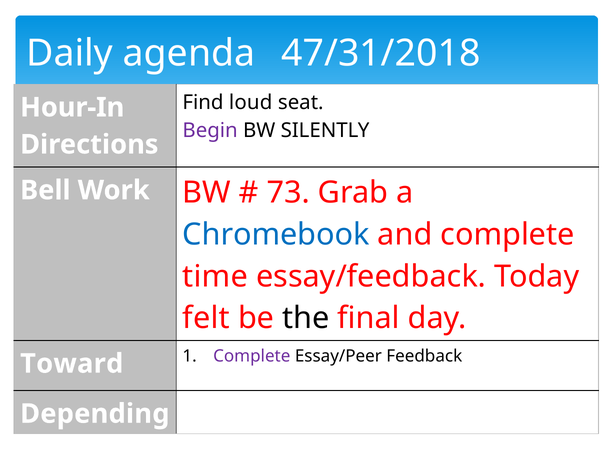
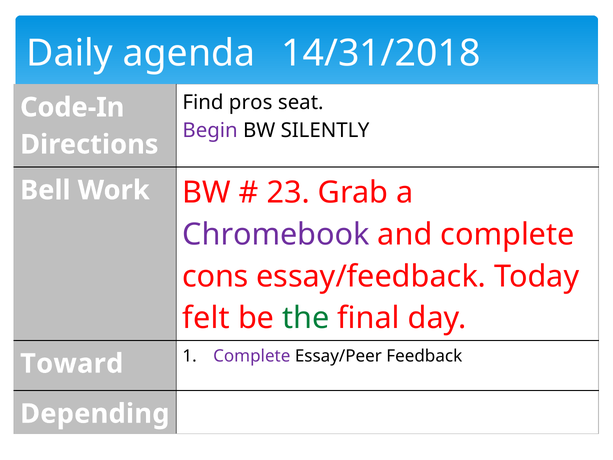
47/31/2018: 47/31/2018 -> 14/31/2018 (381, 53)
loud: loud -> pros (251, 102)
Hour-In: Hour-In -> Code-In (72, 107)
73: 73 -> 23 (288, 193)
Chromebook colour: blue -> purple (276, 235)
time: time -> cons (215, 276)
the colour: black -> green (306, 318)
